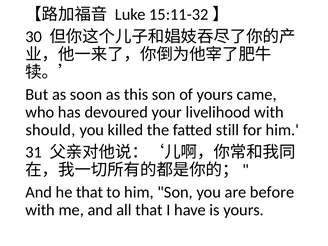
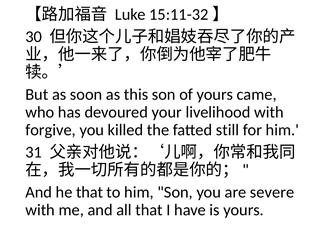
should: should -> forgive (51, 130)
before: before -> severe (272, 192)
